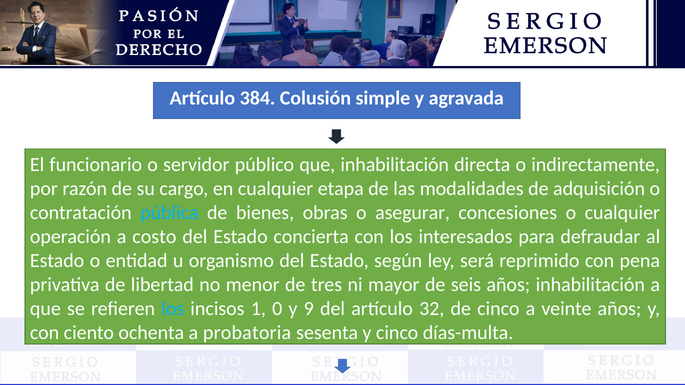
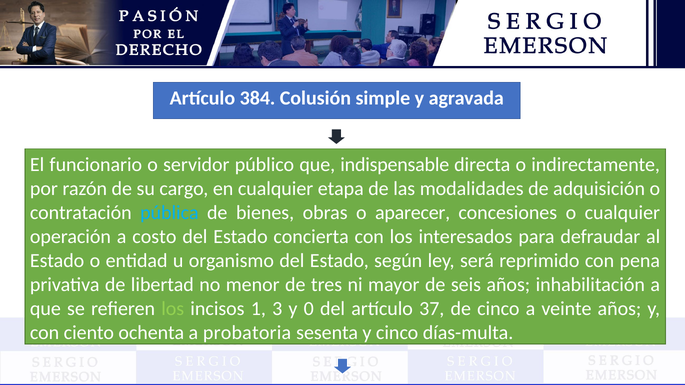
que inhabilitación: inhabilitación -> indispensable (395, 165)
asegurar: asegurar -> aparecer (413, 213)
los colour: light blue -> light green (173, 309)
0: 0 -> 3 (277, 309)
9: 9 -> 0 (309, 309)
32: 32 -> 37 (432, 309)
